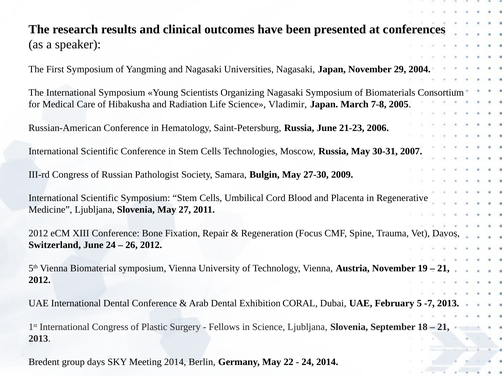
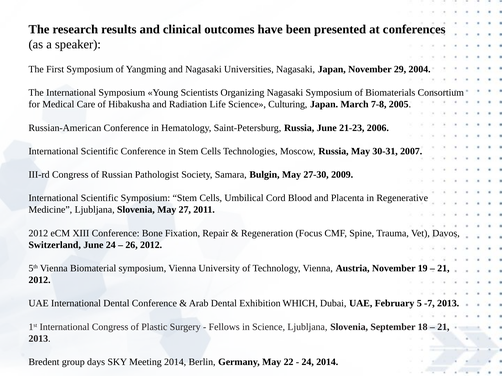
Vladimir: Vladimir -> Culturing (288, 105)
CORAL: CORAL -> WHICH (300, 304)
